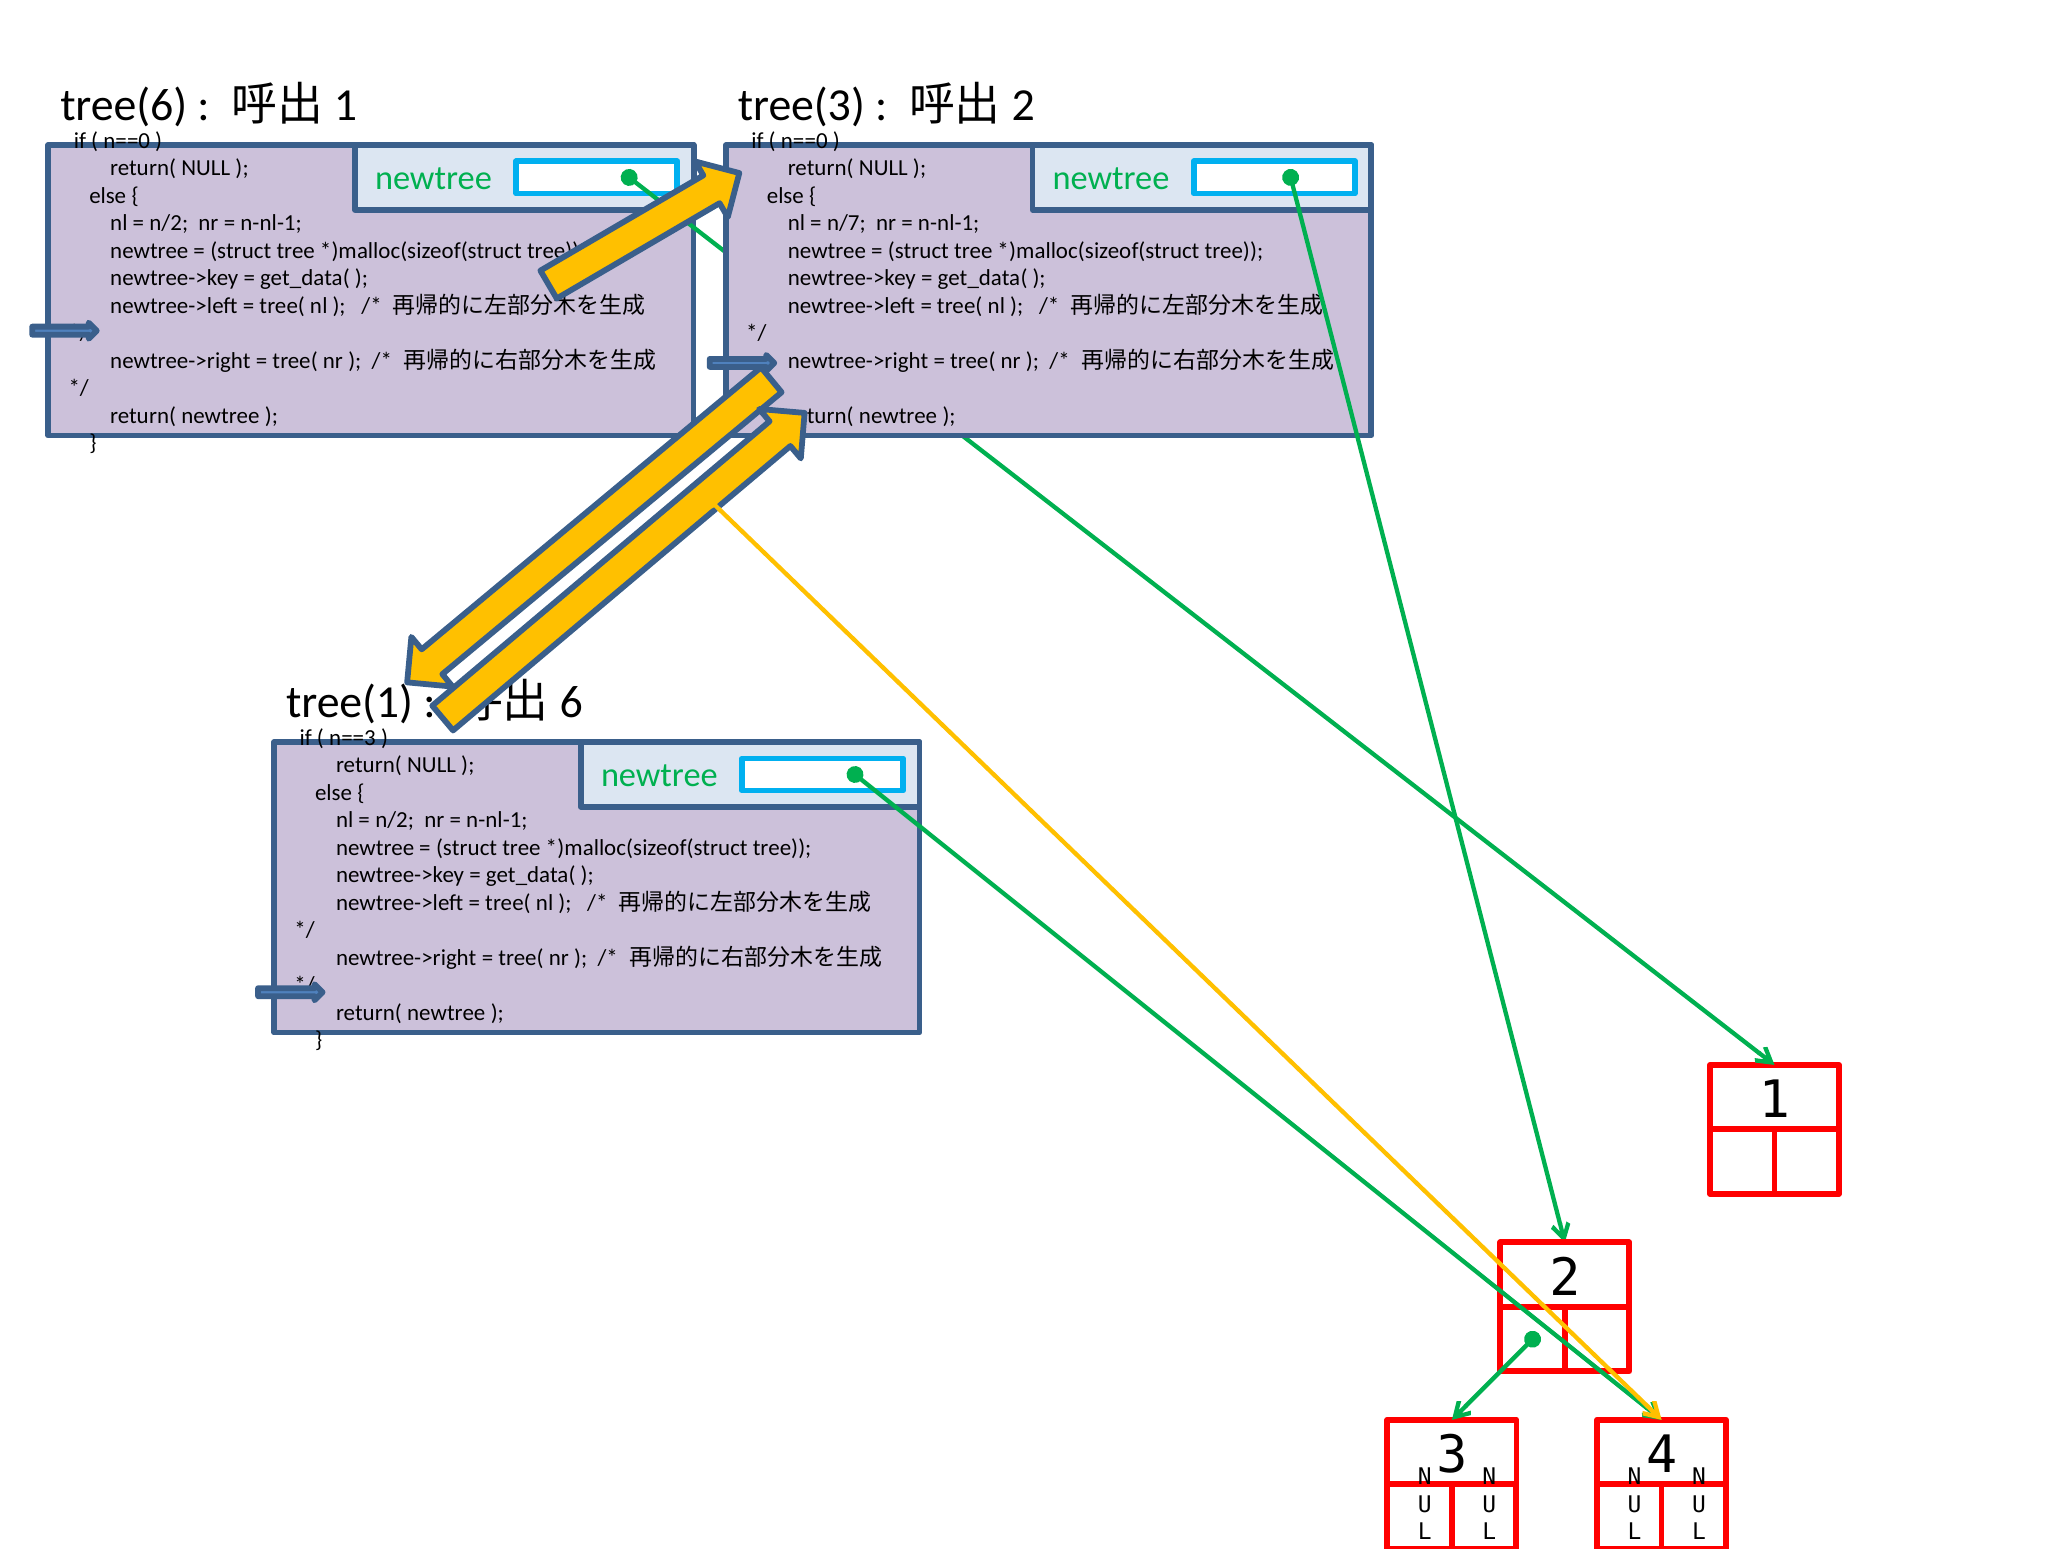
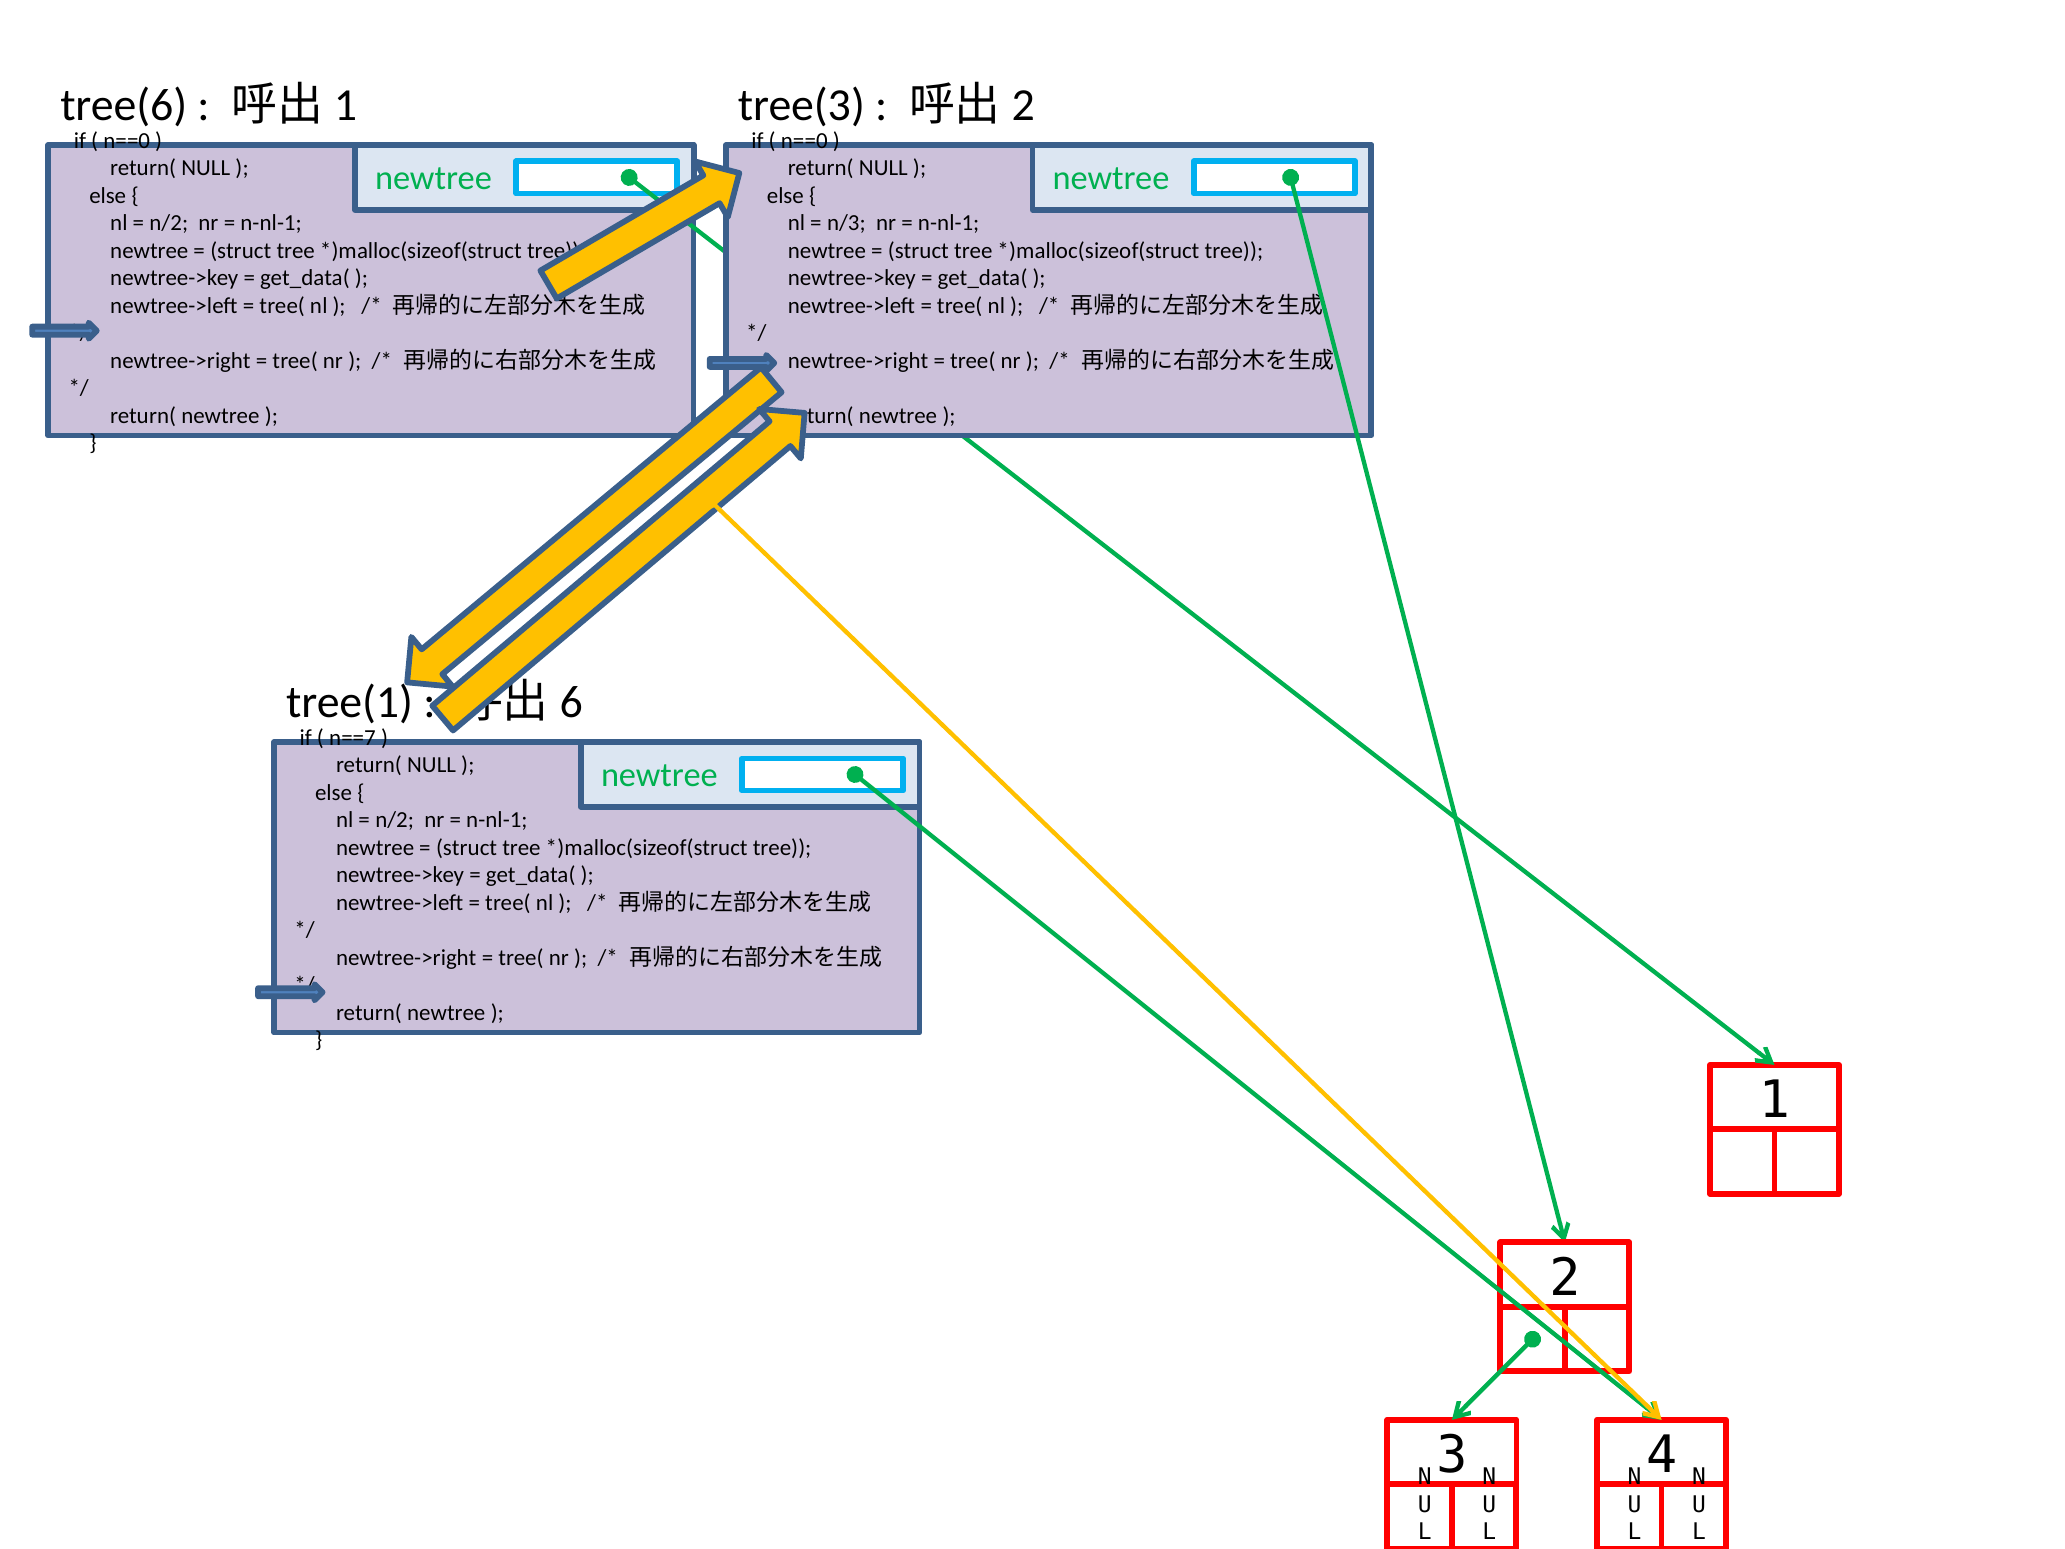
n/7: n/7 -> n/3 (846, 223)
n==3: n==3 -> n==7 (353, 738)
